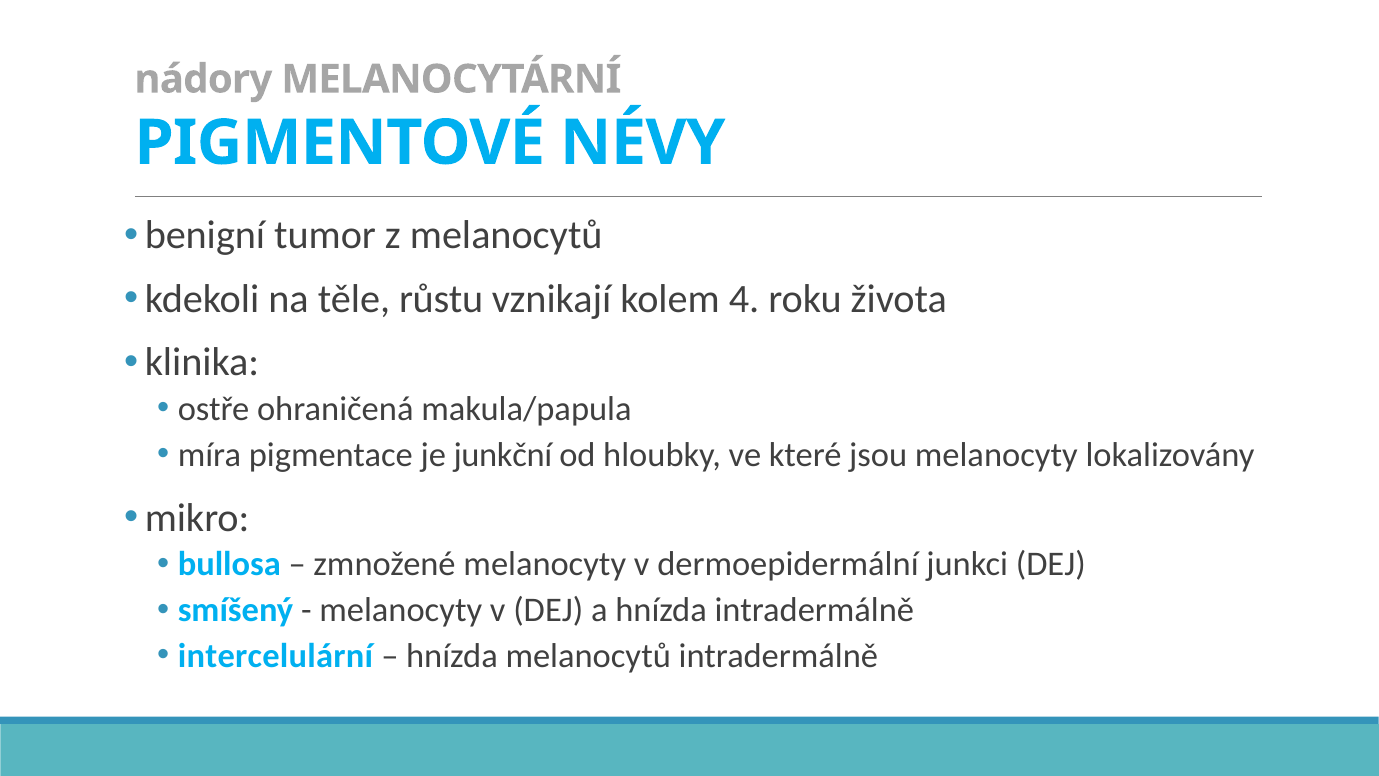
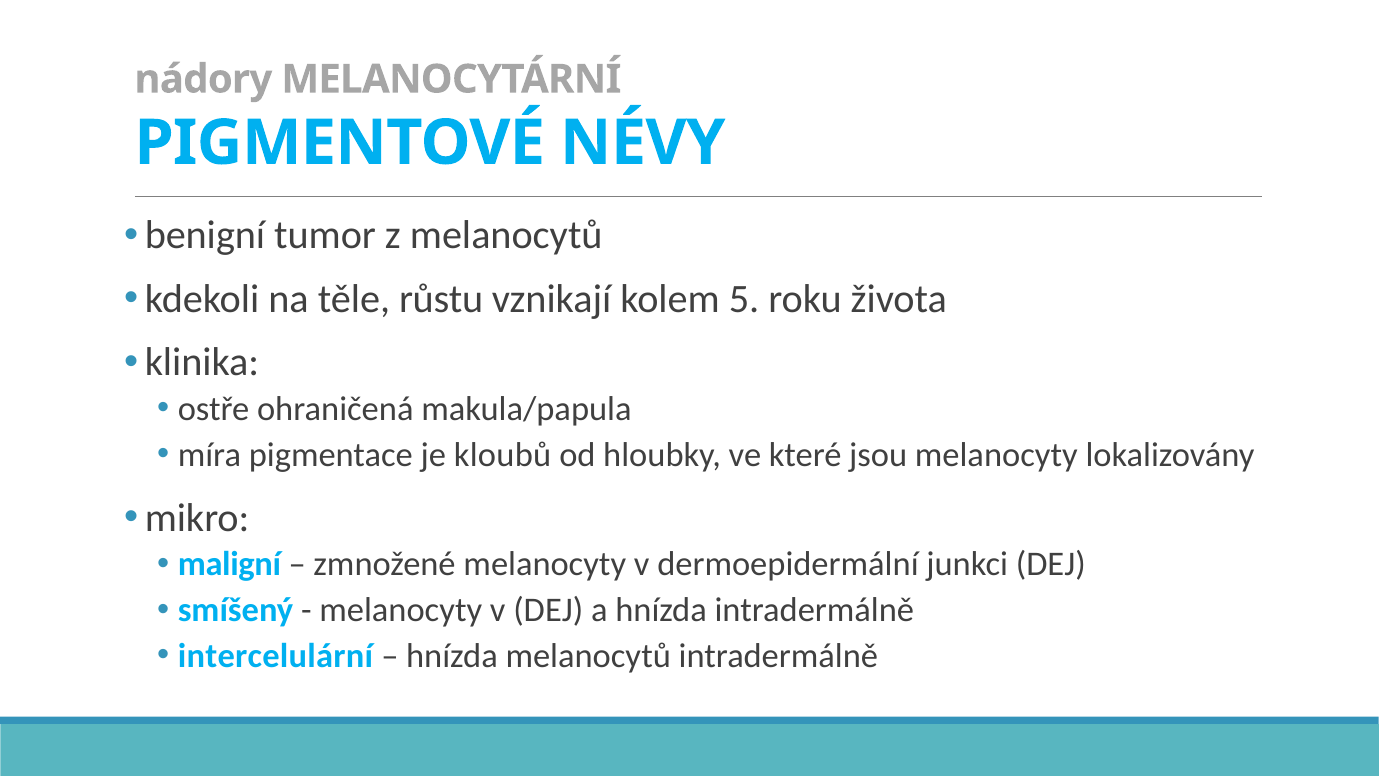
4: 4 -> 5 (744, 299)
junkční: junkční -> kloubů (503, 455)
bullosa: bullosa -> maligní (229, 564)
